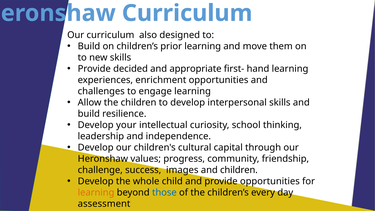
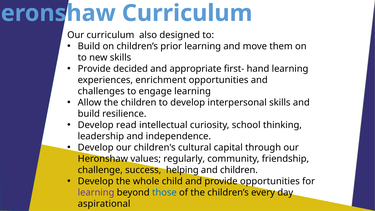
your: your -> read (126, 125)
progress: progress -> regularly (184, 159)
images: images -> helping (182, 170)
learning colour: orange -> purple (96, 192)
assessment: assessment -> aspirational (104, 204)
